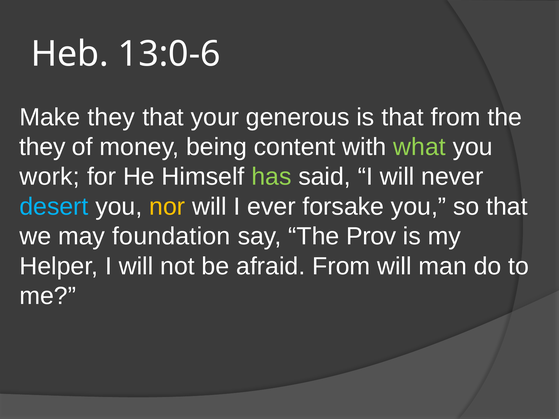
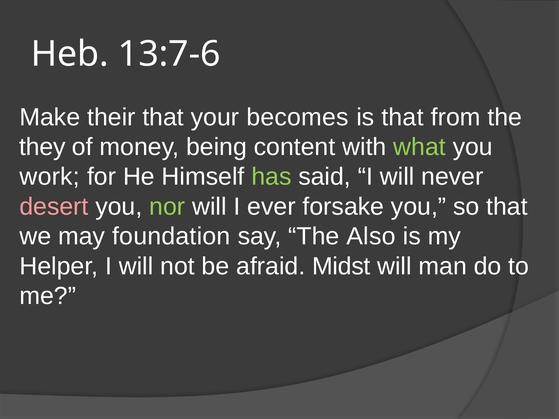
13:0-6: 13:0-6 -> 13:7-6 (169, 54)
Make they: they -> their (111, 117)
generous: generous -> becomes (298, 117)
desert colour: light blue -> pink (54, 207)
nor colour: yellow -> light green (167, 207)
Prov: Prov -> Also (371, 237)
afraid From: From -> Midst (341, 266)
